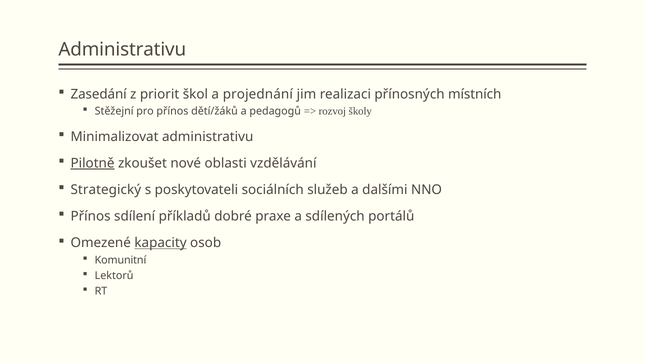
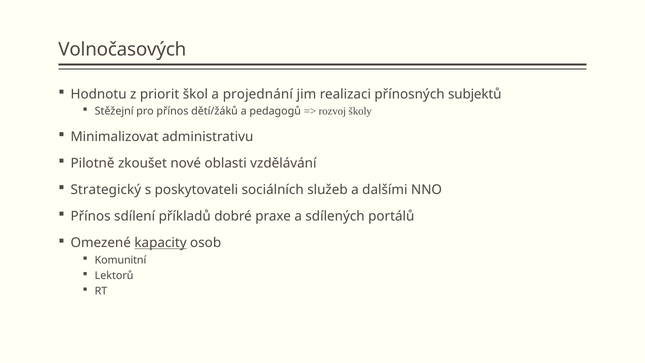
Administrativu: Administrativu -> Volnočasových (122, 49)
Zasedání: Zasedání -> Hodnotu (99, 94)
místních: místních -> subjektů (475, 94)
Pilotně underline: present -> none (93, 163)
